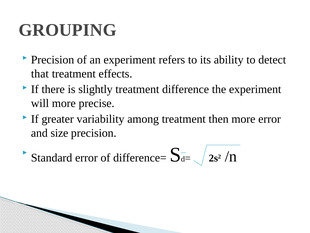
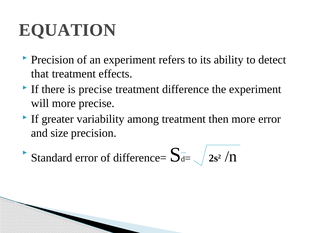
GROUPING: GROUPING -> EQUATION (67, 30)
is slightly: slightly -> precise (95, 89)
